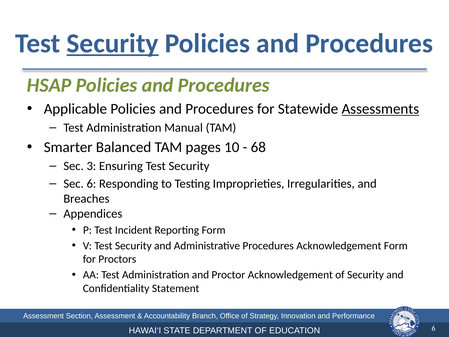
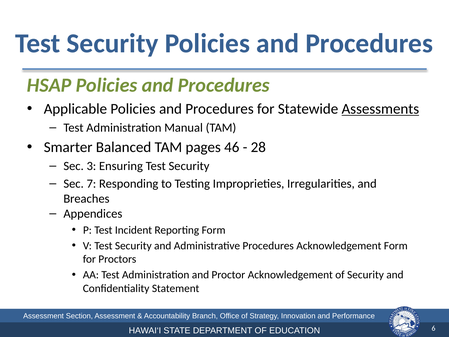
Security underline: present -> none (113, 43)
10: 10 -> 46 (232, 147)
68: 68 -> 28 (258, 147)
Sec 6: 6 -> 7 (91, 183)
